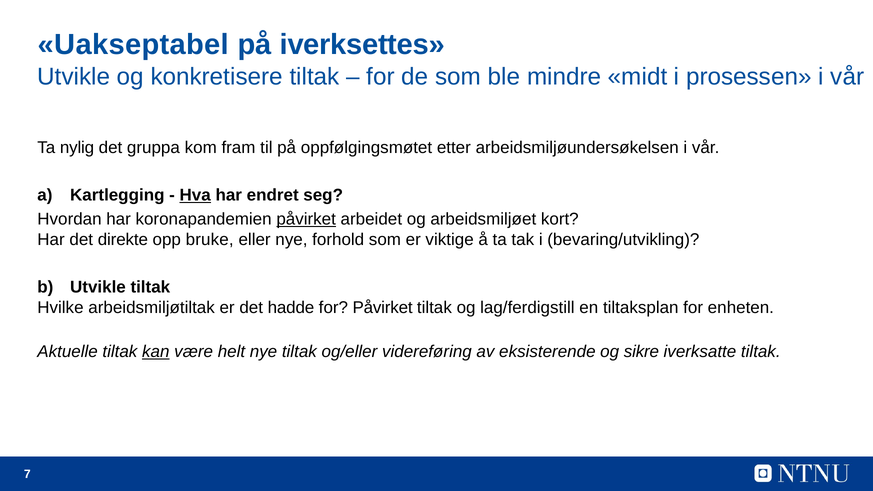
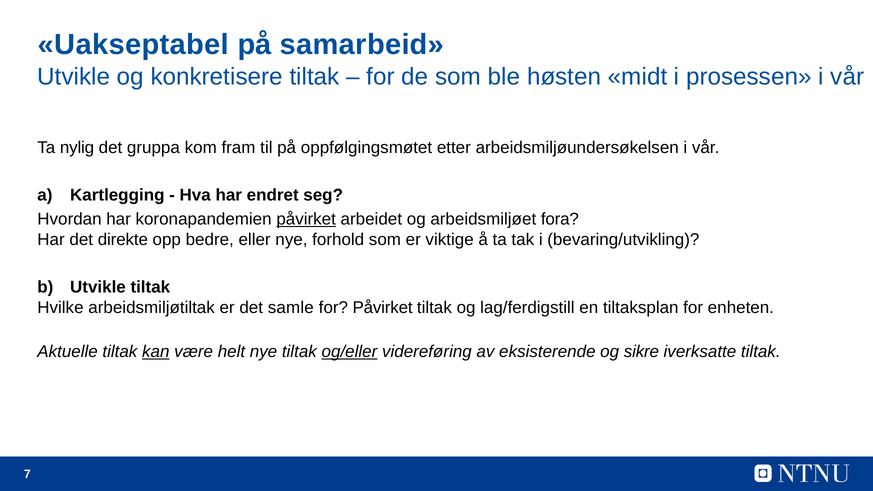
iverksettes: iverksettes -> samarbeid (362, 45)
mindre: mindre -> høsten (564, 77)
Hva underline: present -> none (195, 195)
kort: kort -> fora (560, 219)
bruke: bruke -> bedre (210, 240)
hadde: hadde -> samle (291, 308)
og/eller underline: none -> present (349, 352)
